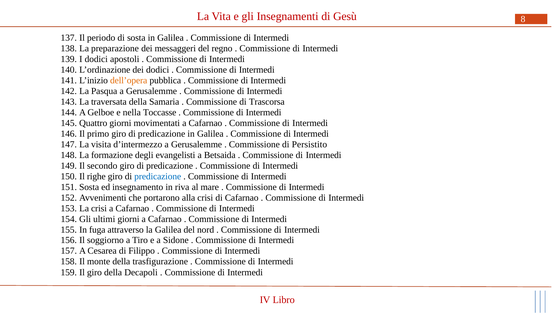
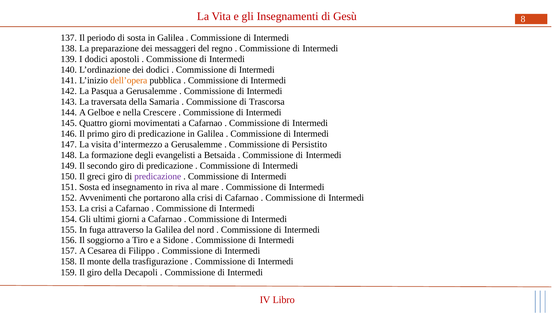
Toccasse: Toccasse -> Crescere (160, 113)
righe: righe -> greci (96, 176)
predicazione colour: blue -> purple (158, 176)
